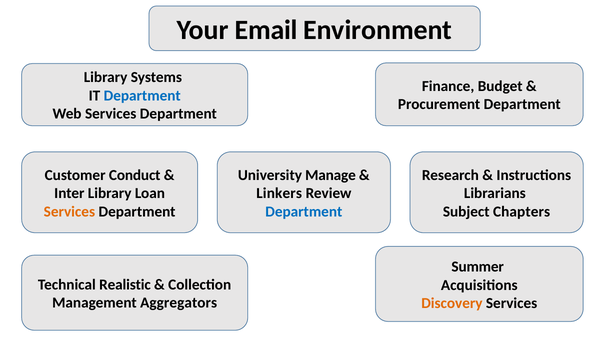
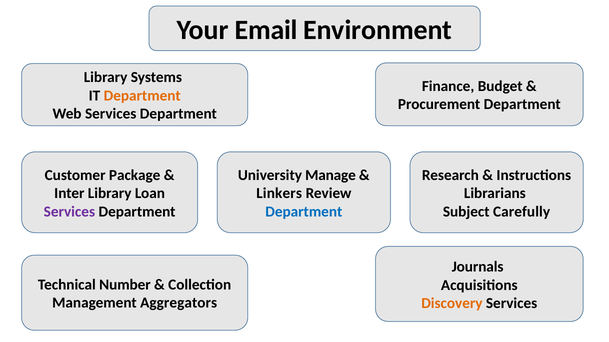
Department colour: blue -> orange (142, 96)
Conduct: Conduct -> Package (135, 175)
Services colour: orange -> purple (69, 212)
Chapters: Chapters -> Carefully (522, 212)
Summer: Summer -> Journals (478, 267)
Realistic: Realistic -> Number (125, 285)
